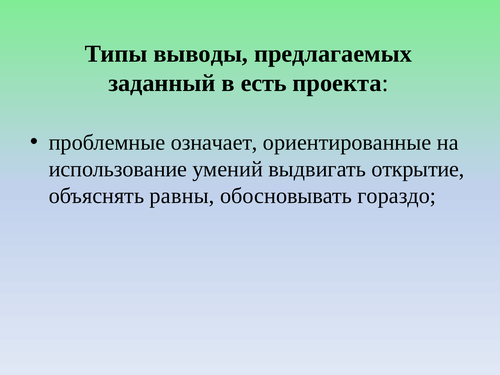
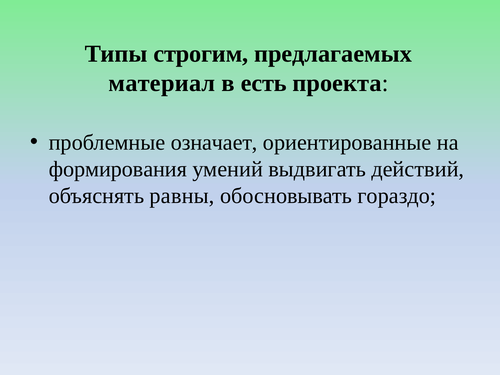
выводы: выводы -> строгим (201, 54)
заданный: заданный -> материал (162, 83)
использование: использование -> формирования (118, 169)
открытие: открытие -> действий (418, 169)
